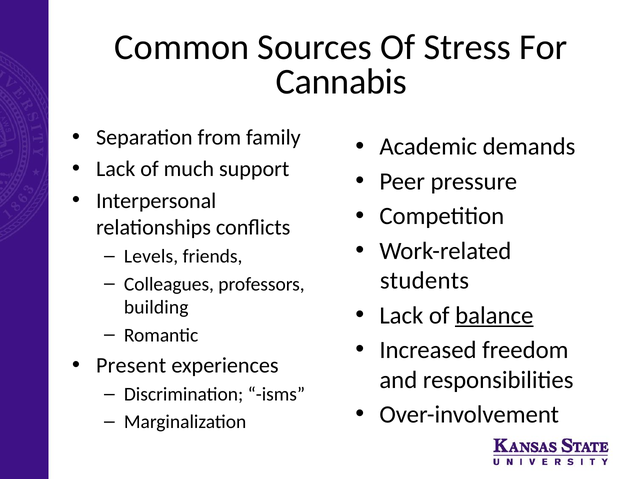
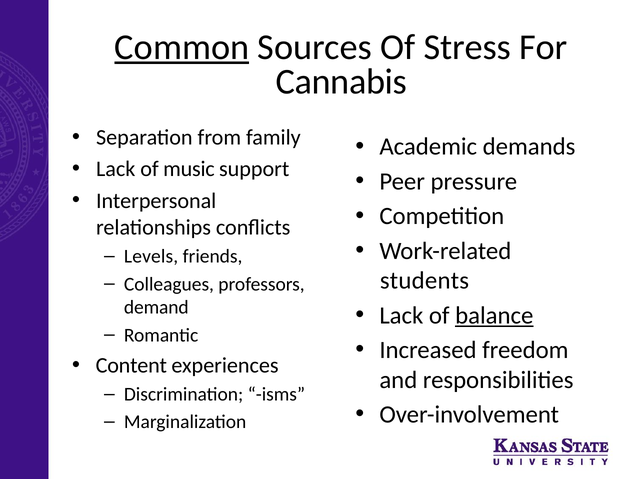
Common underline: none -> present (182, 47)
much: much -> music (189, 169)
building: building -> demand (156, 307)
Present: Present -> Content (131, 365)
